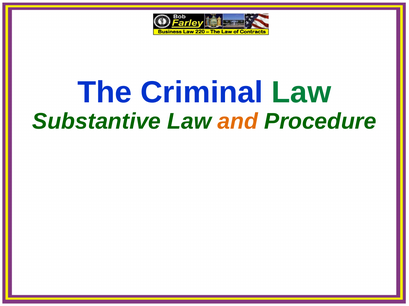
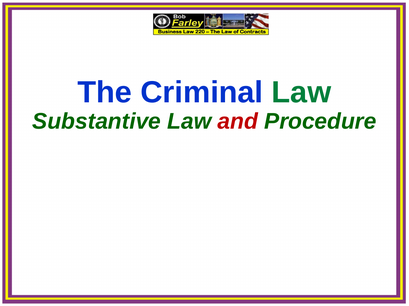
and colour: orange -> red (238, 122)
